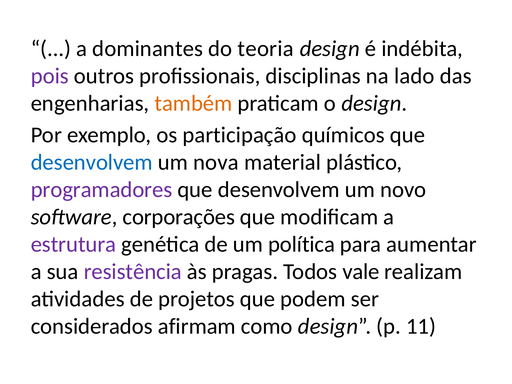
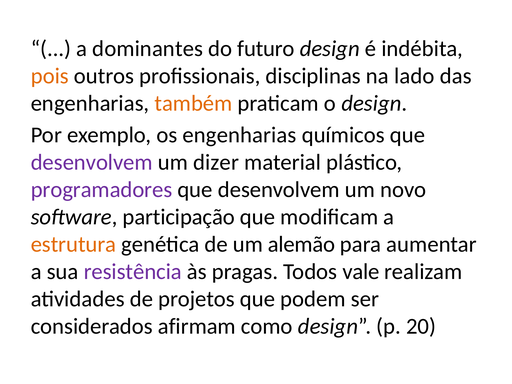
teoria: teoria -> futuro (266, 49)
pois colour: purple -> orange (50, 76)
os participação: participação -> engenharias (239, 135)
desenvolvem colour: blue -> purple (92, 162)
nova: nova -> dizer (216, 162)
corporações: corporações -> participação (179, 217)
estrutura colour: purple -> orange (73, 244)
política: política -> alemão (302, 244)
11: 11 -> 20 (421, 326)
